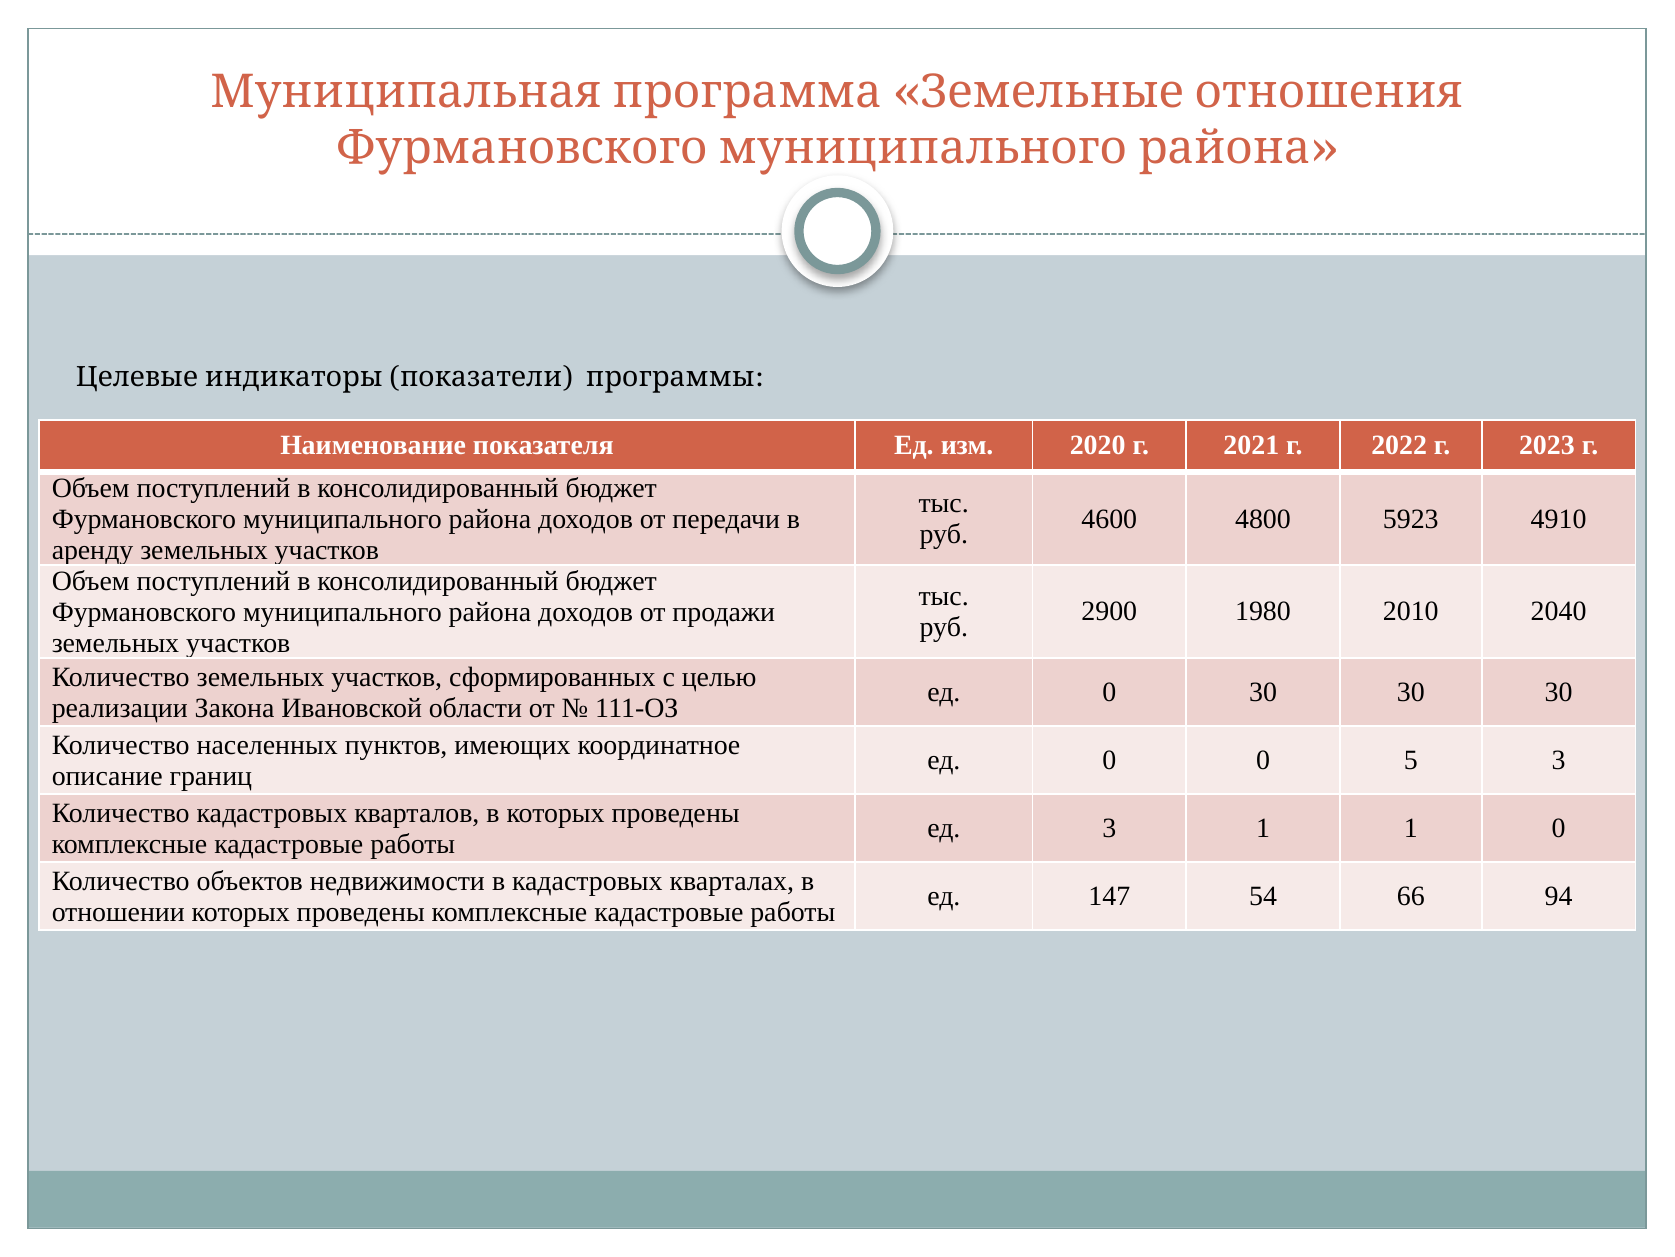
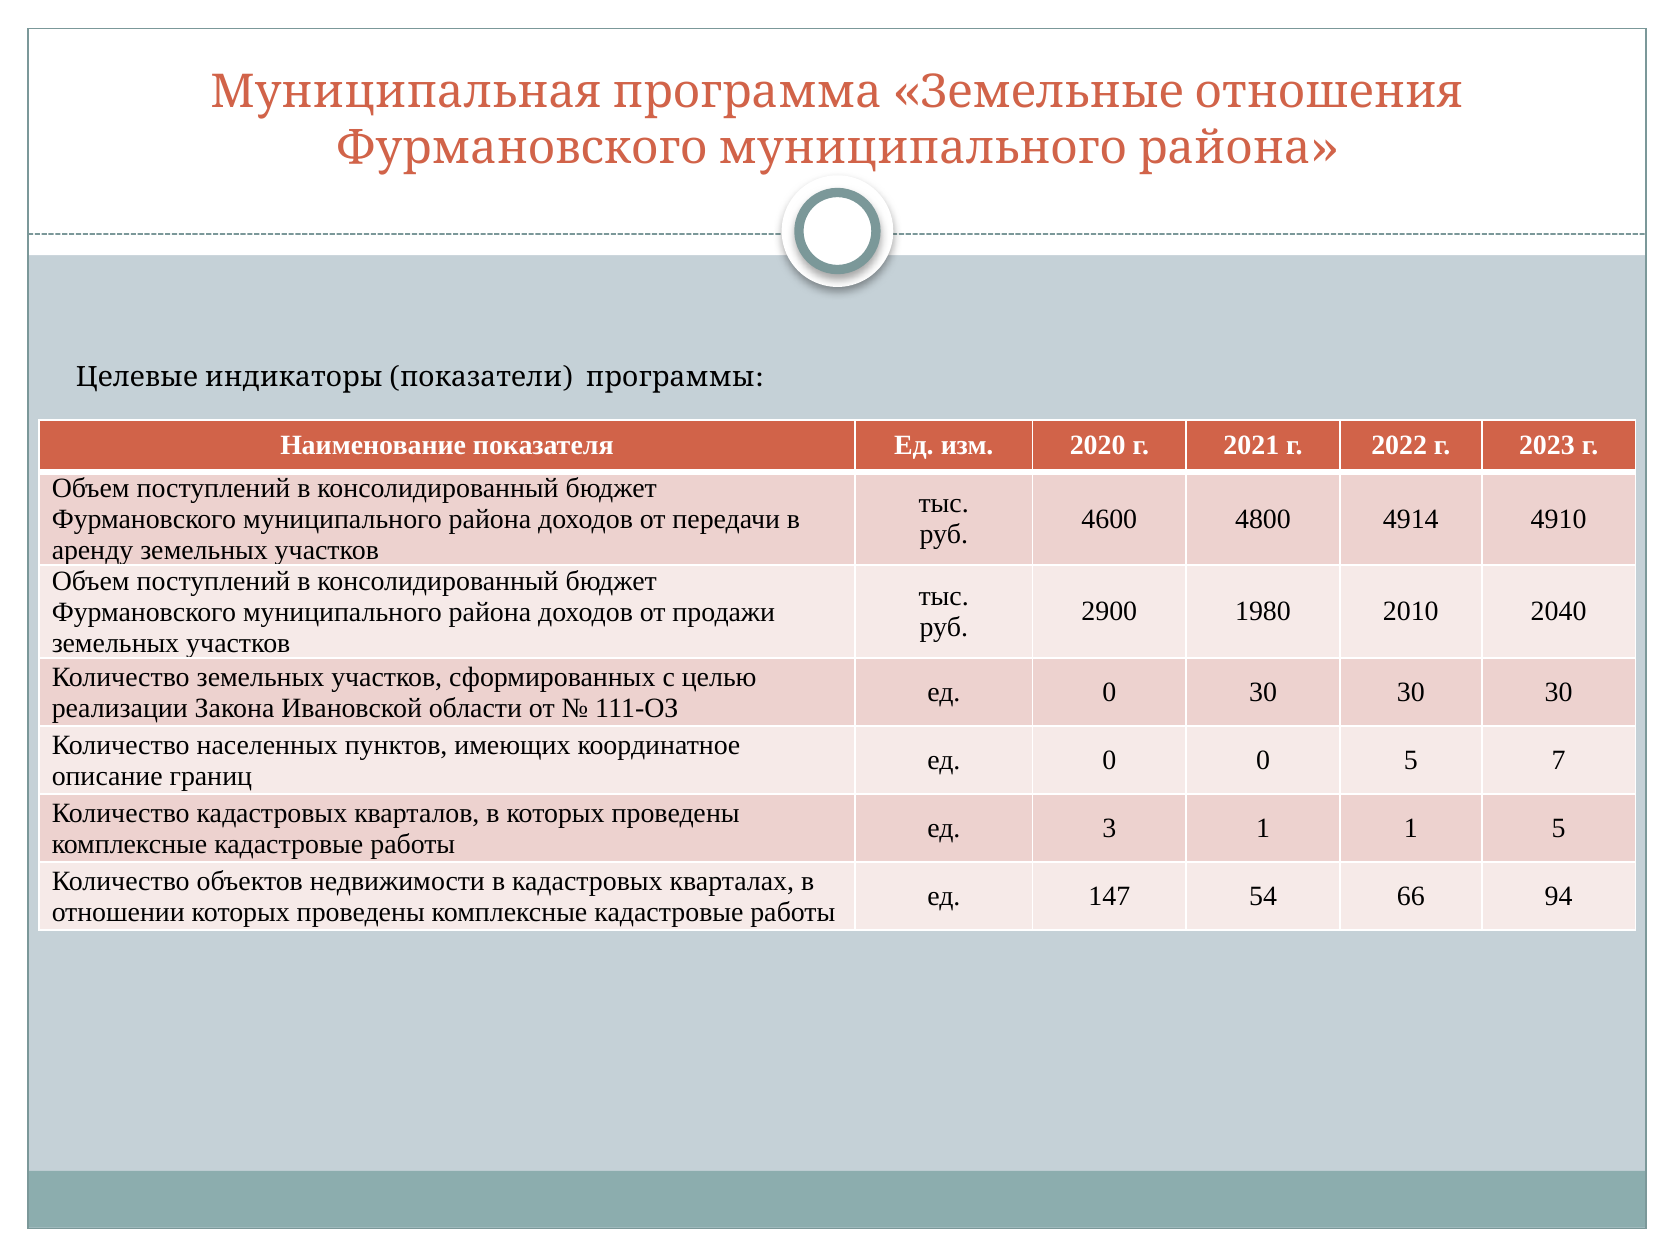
5923: 5923 -> 4914 (1411, 519)
5 3: 3 -> 7 (1559, 760)
1 0: 0 -> 5 (1559, 828)
